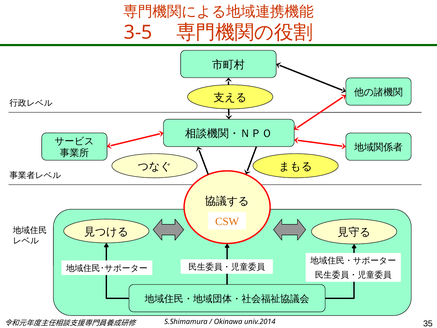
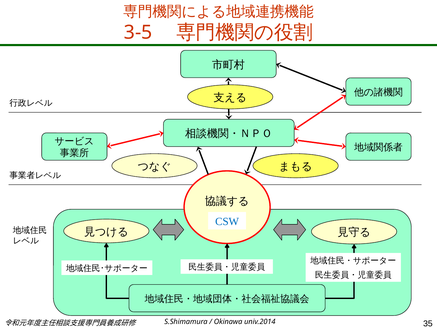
CSW colour: orange -> blue (227, 221)
